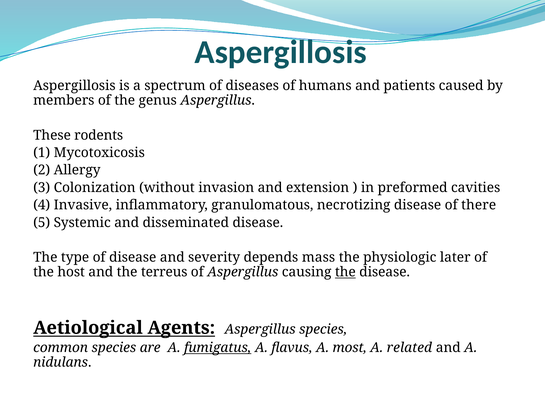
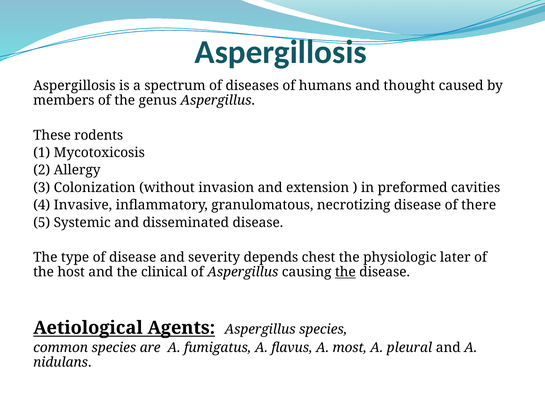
patients: patients -> thought (409, 86)
mass: mass -> chest (319, 257)
terreus: terreus -> clinical (164, 272)
fumigatus underline: present -> none (218, 348)
related: related -> pleural (409, 348)
